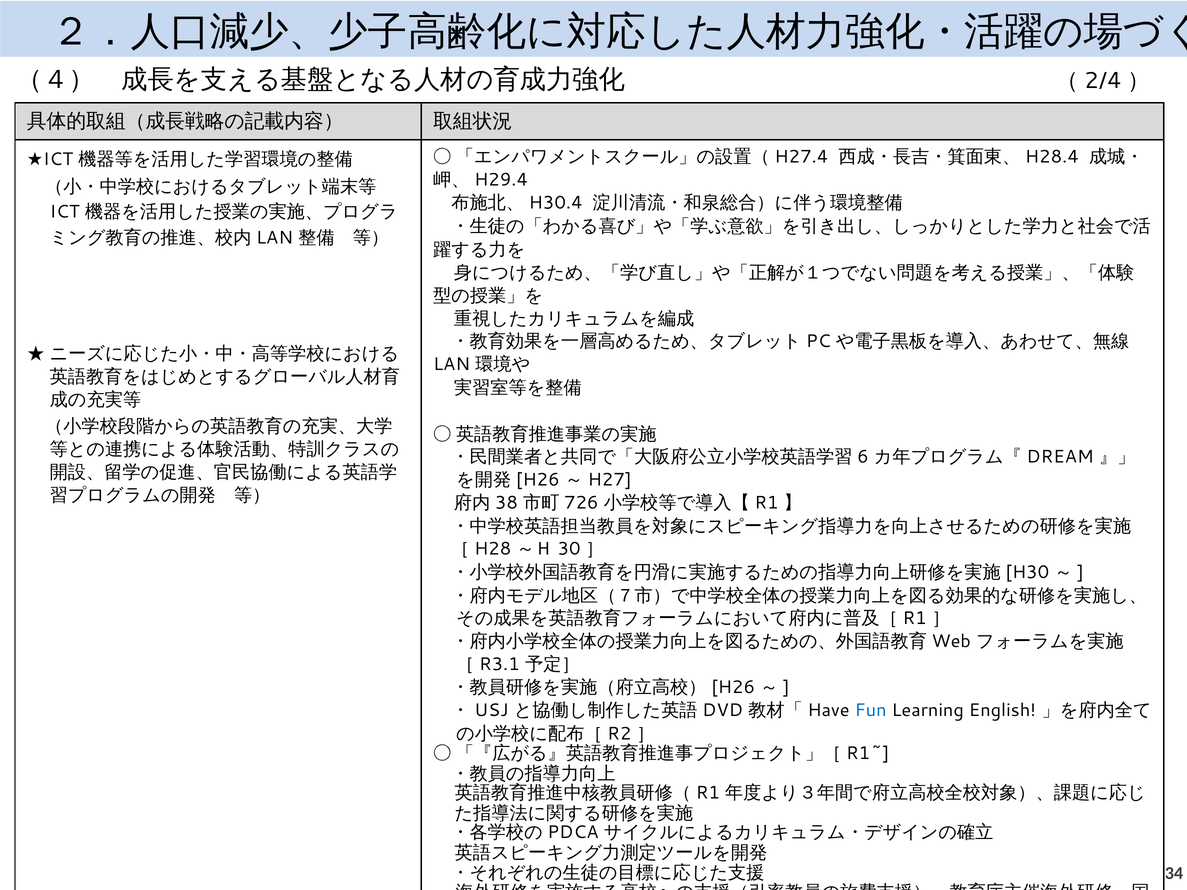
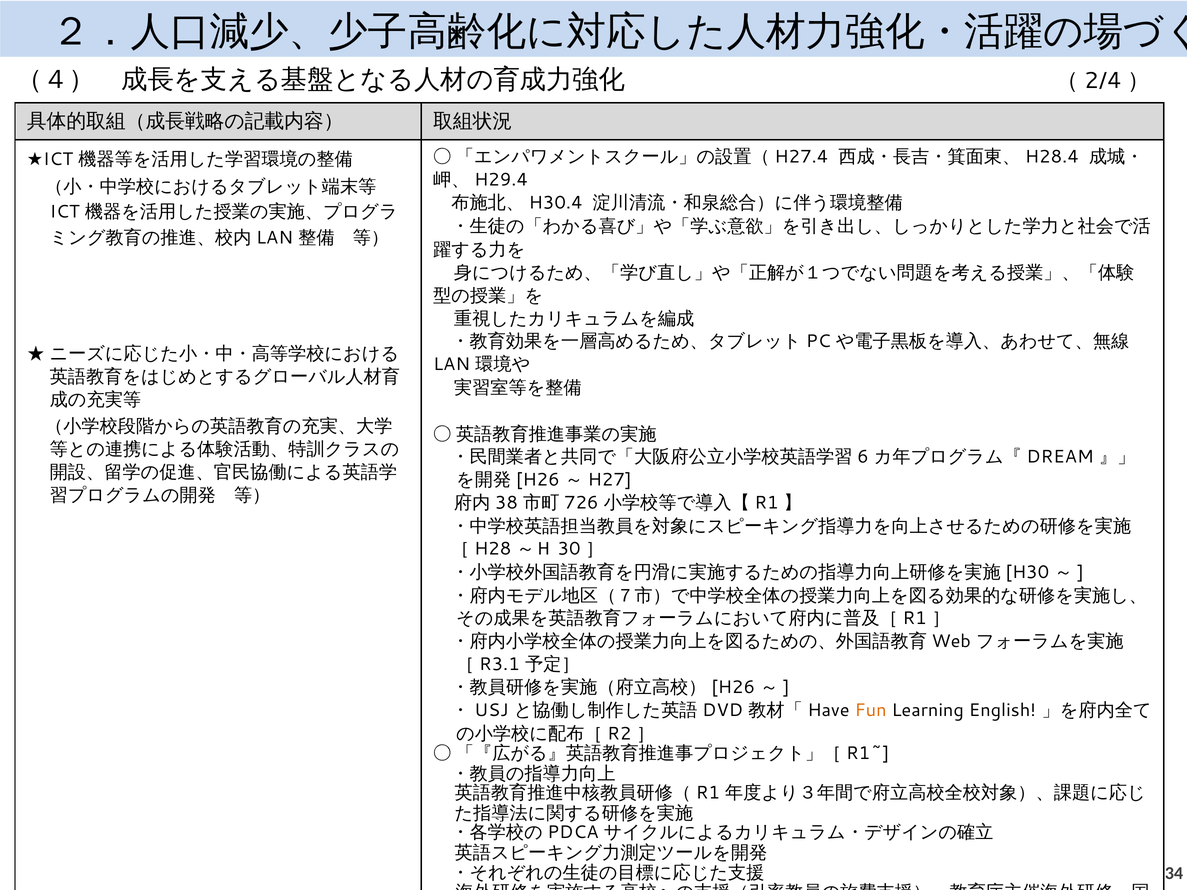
Fun colour: blue -> orange (871, 711)
